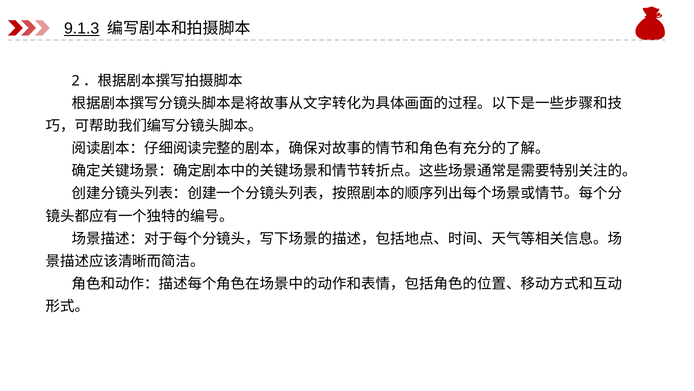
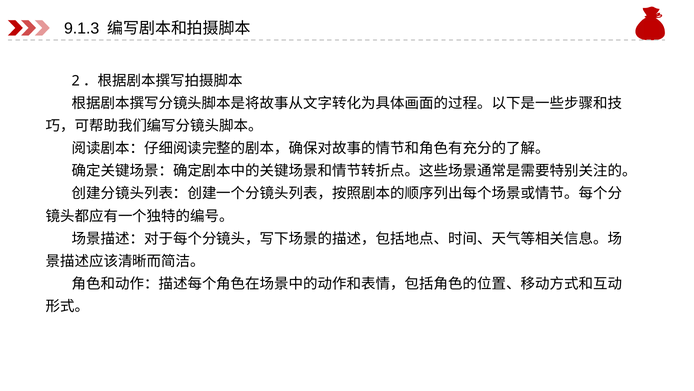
9.1.3 underline: present -> none (82, 28)
